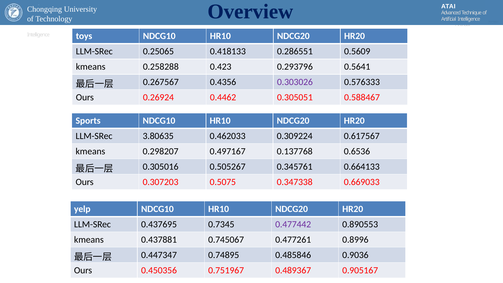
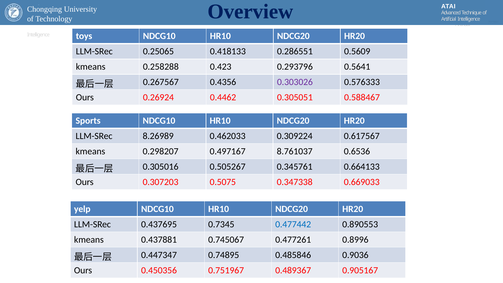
3.80635: 3.80635 -> 8.26989 (158, 136)
0.137768: 0.137768 -> 8.761037 (295, 151)
0.477442 colour: purple -> blue (293, 224)
